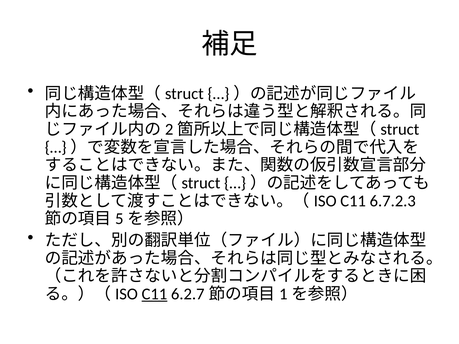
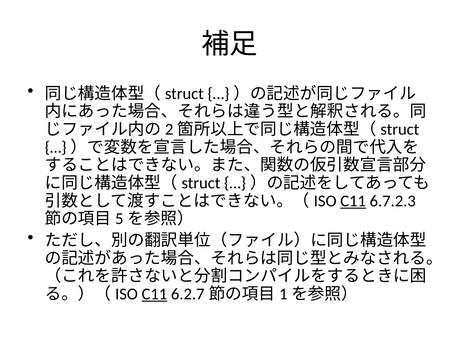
C11 underline: none -> present (353, 201)
